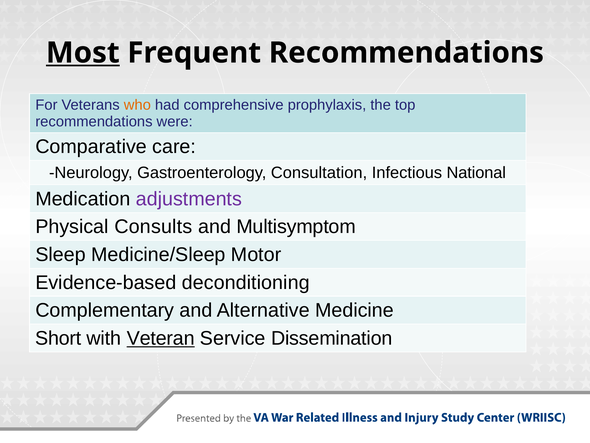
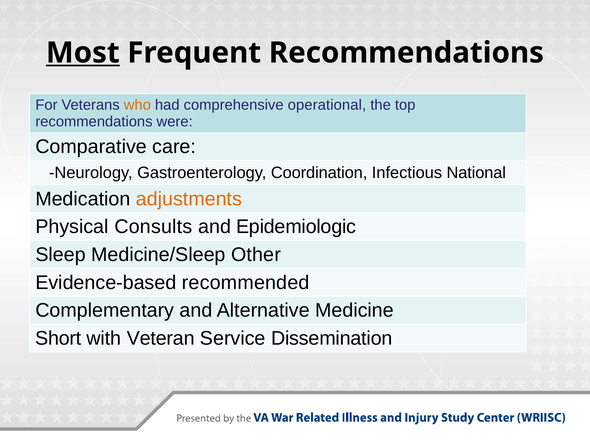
prophylaxis: prophylaxis -> operational (327, 105)
Consultation: Consultation -> Coordination (319, 173)
adjustments colour: purple -> orange (189, 199)
Multisymptom: Multisymptom -> Epidemiologic (296, 227)
Motor: Motor -> Other (256, 254)
deconditioning: deconditioning -> recommended (246, 282)
Veteran underline: present -> none (161, 338)
